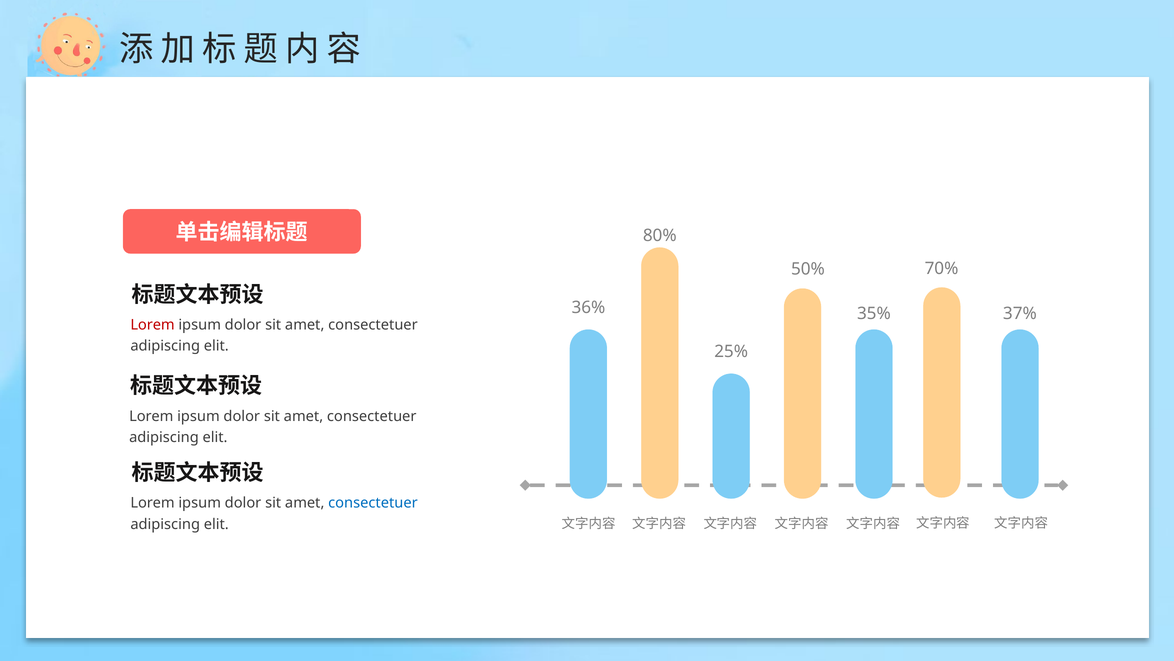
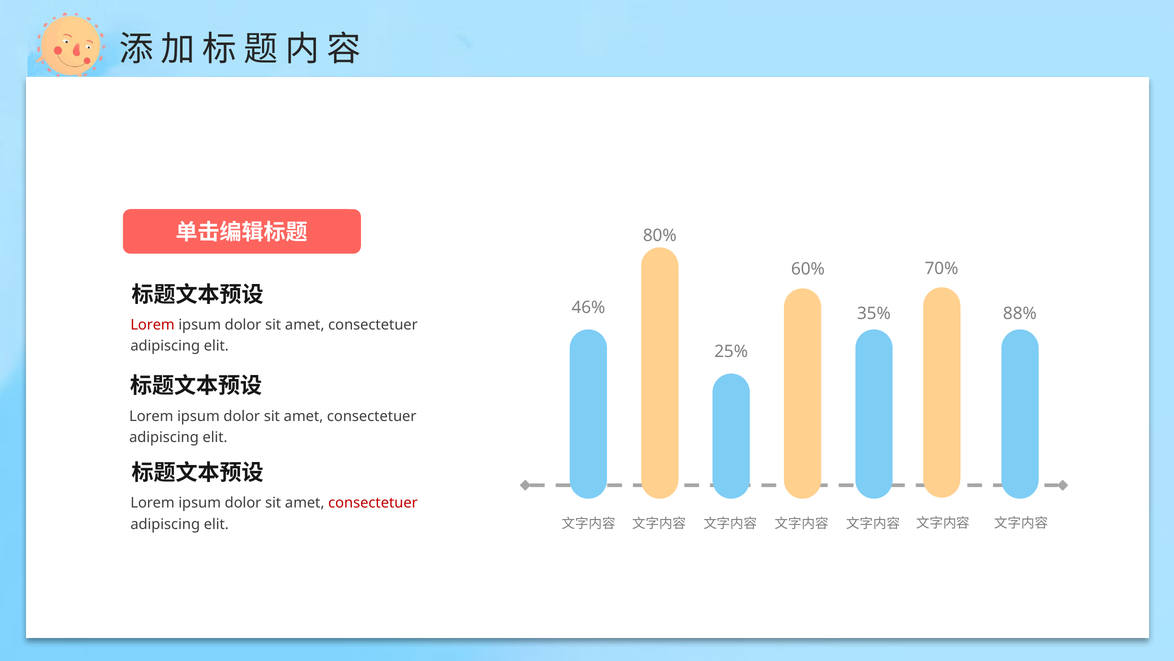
50%: 50% -> 60% (808, 269)
36%: 36% -> 46% (588, 307)
37%: 37% -> 88% (1020, 313)
consectetuer colour: blue -> red (373, 503)
